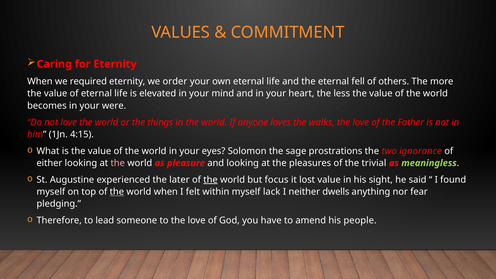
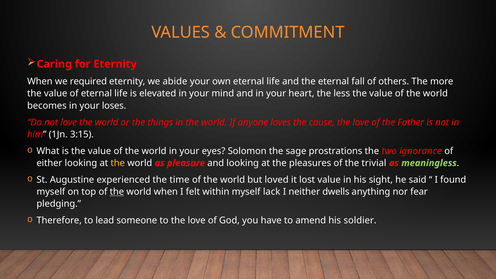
order: order -> abide (175, 82)
fell: fell -> fall (358, 82)
were: were -> loses (114, 106)
walks: walks -> cause (322, 122)
4:15: 4:15 -> 3:15 (82, 134)
the colour: pink -> yellow (118, 163)
later: later -> time (179, 180)
the underline: present -> none (211, 180)
focus: focus -> loved (277, 180)
people: people -> soldier (360, 221)
